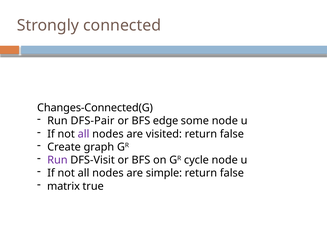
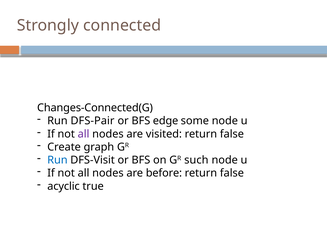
Run colour: purple -> blue (57, 160)
cycle: cycle -> such (196, 160)
simple: simple -> before (164, 173)
matrix: matrix -> acyclic (64, 186)
